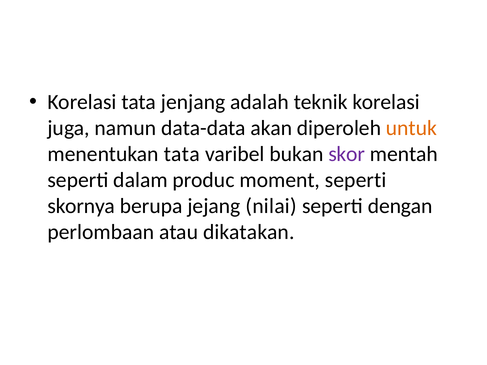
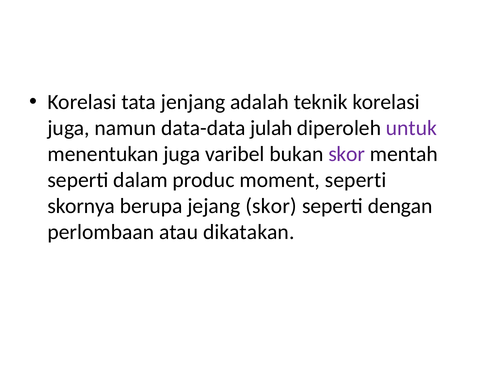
akan: akan -> julah (271, 128)
untuk colour: orange -> purple (412, 128)
menentukan tata: tata -> juga (182, 154)
jejang nilai: nilai -> skor (271, 206)
